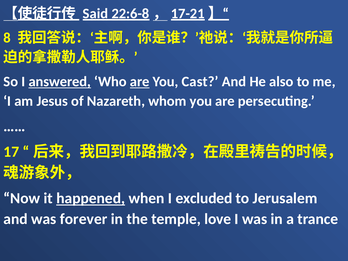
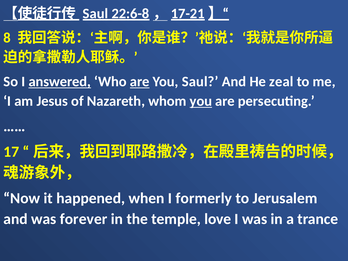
Said: Said -> Saul (95, 14)
You Cast: Cast -> Saul (200, 82)
also: also -> zeal (281, 82)
you underline: none -> present (201, 101)
happened underline: present -> none (91, 198)
excluded: excluded -> formerly (204, 198)
